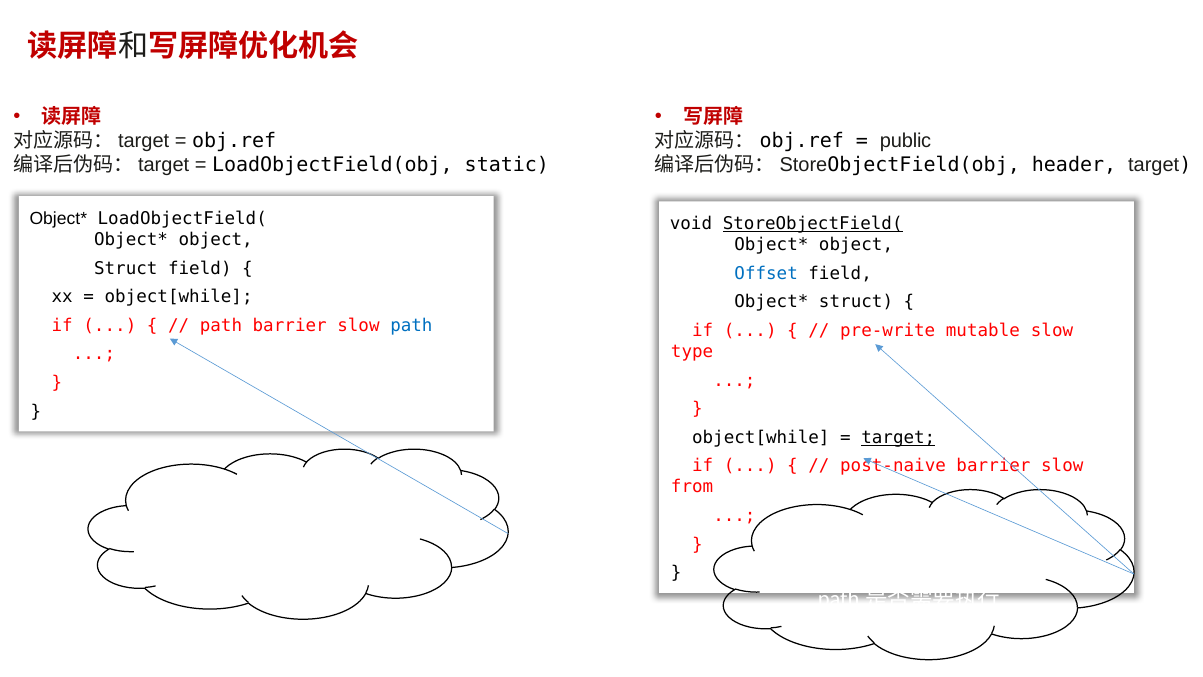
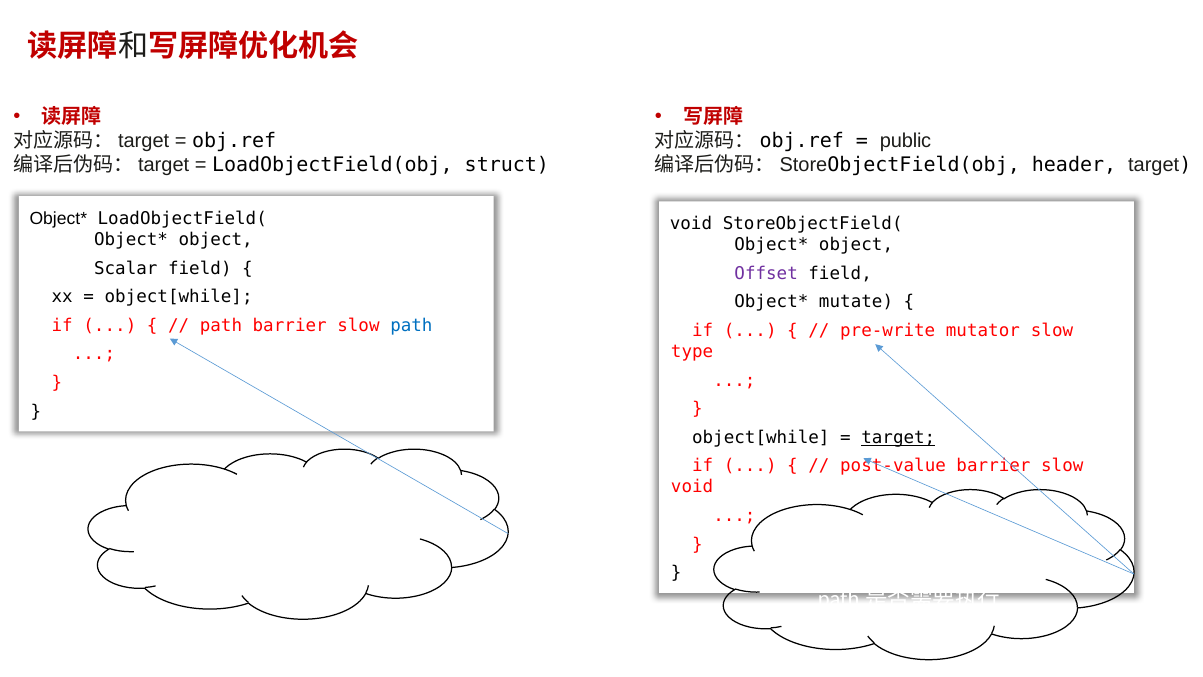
static: static -> struct (507, 165)
StoreObjectField( underline: present -> none (813, 224)
Struct: Struct -> Scalar (126, 268)
Offset colour: blue -> purple (766, 273)
struct: struct -> mutate (856, 302)
mutable: mutable -> mutator (983, 330)
post-naive: post-naive -> post-value (893, 466)
from: from -> void (692, 487)
